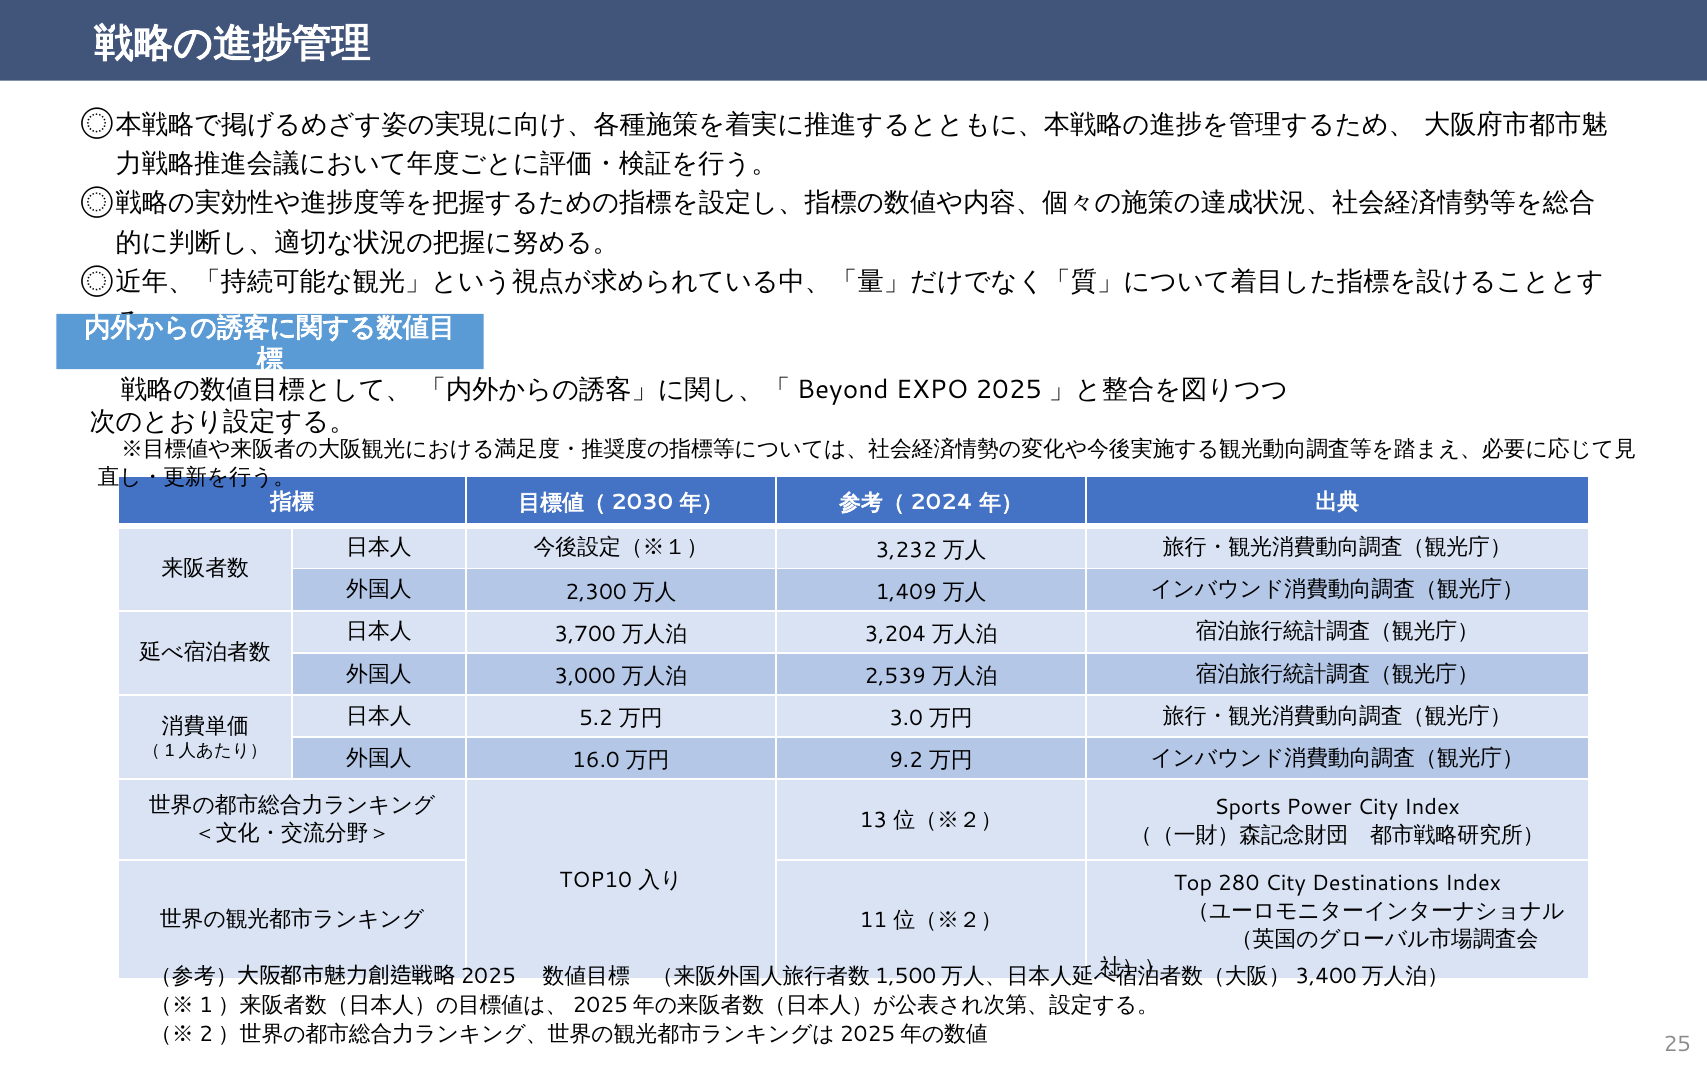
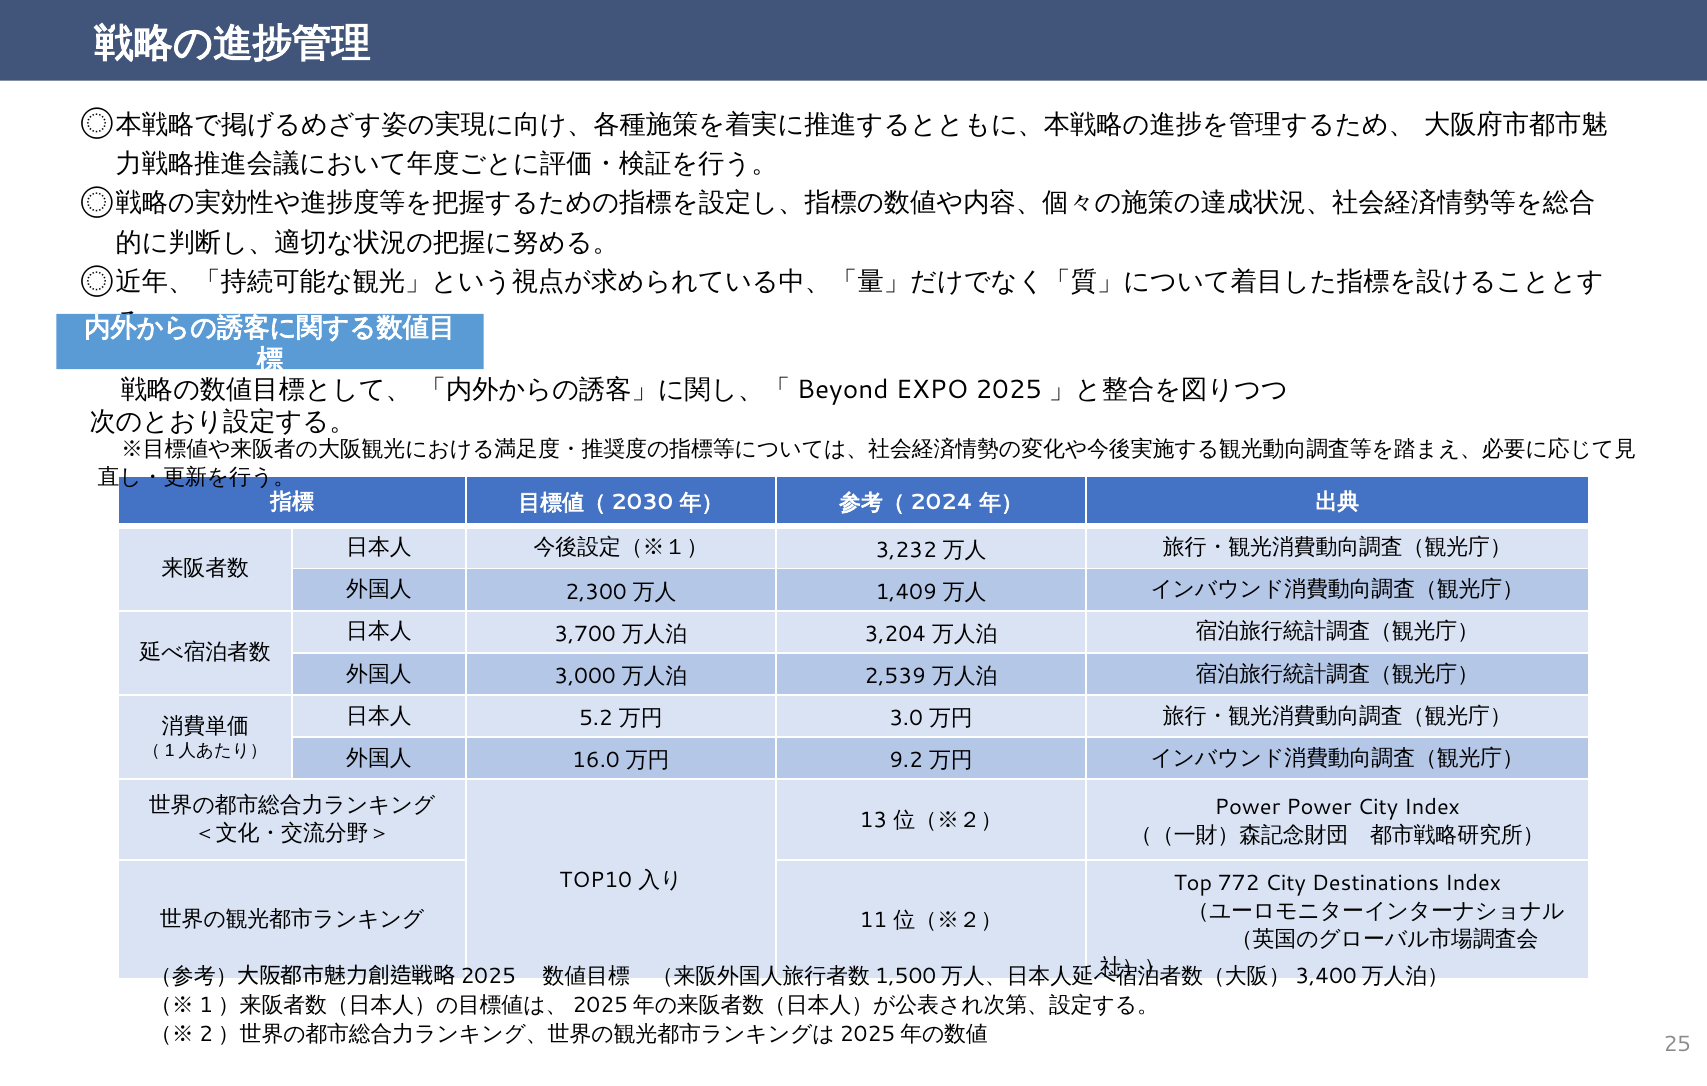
Sports: Sports -> Power (1248, 807)
280: 280 -> 772 (1239, 883)
